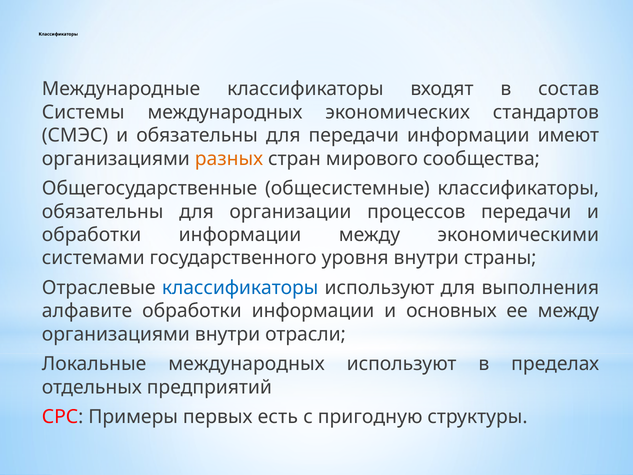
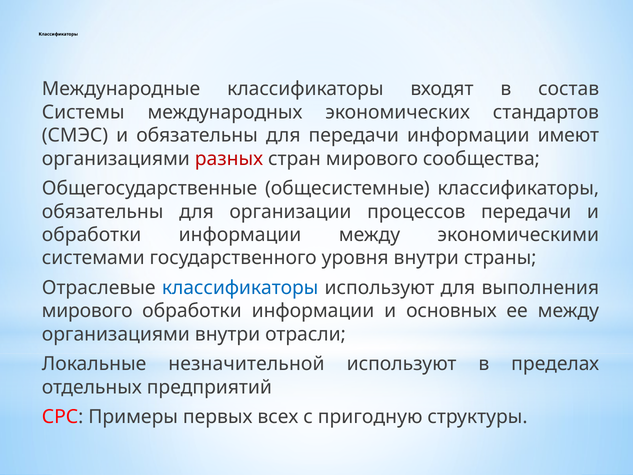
разных colour: orange -> red (229, 159)
алфавите: алфавите -> мирового (87, 311)
Локальные международных: международных -> незначительной (246, 364)
есть: есть -> всех (278, 417)
